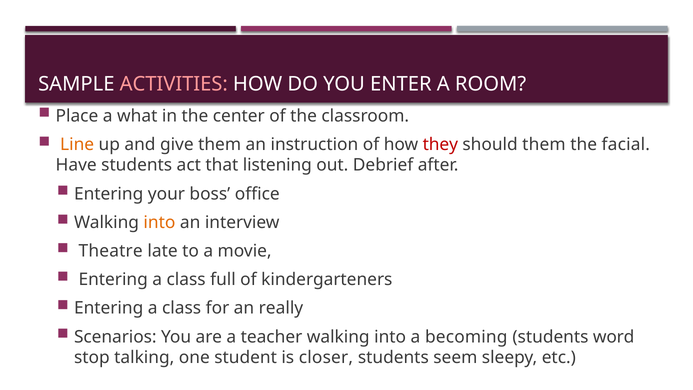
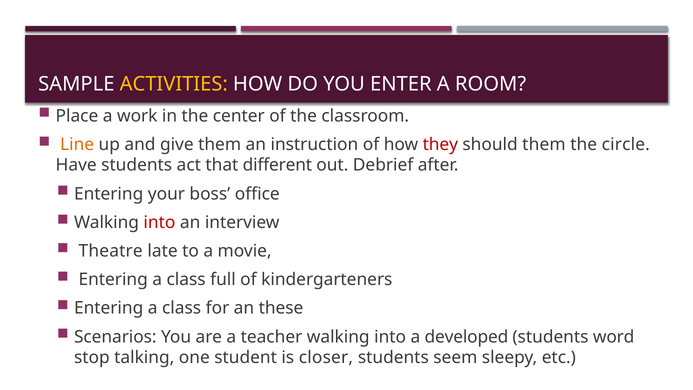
ACTIVITIES colour: pink -> yellow (174, 84)
what: what -> work (137, 116)
facial: facial -> circle (626, 144)
listening: listening -> different (277, 165)
into colour: orange -> red (159, 222)
really: really -> these (281, 308)
becoming: becoming -> developed (466, 337)
